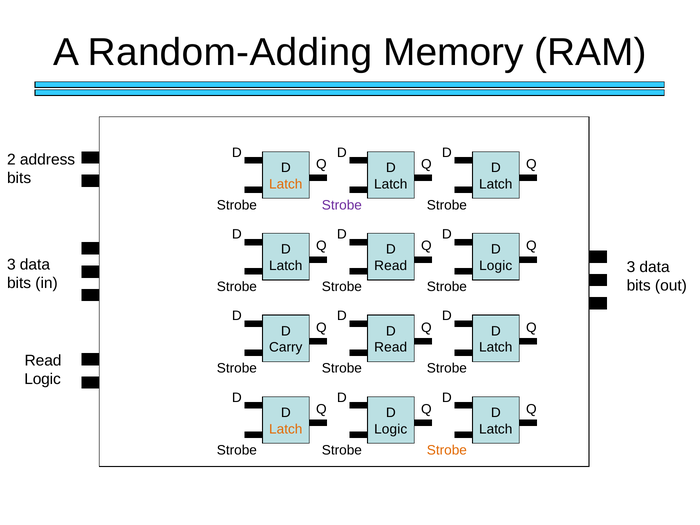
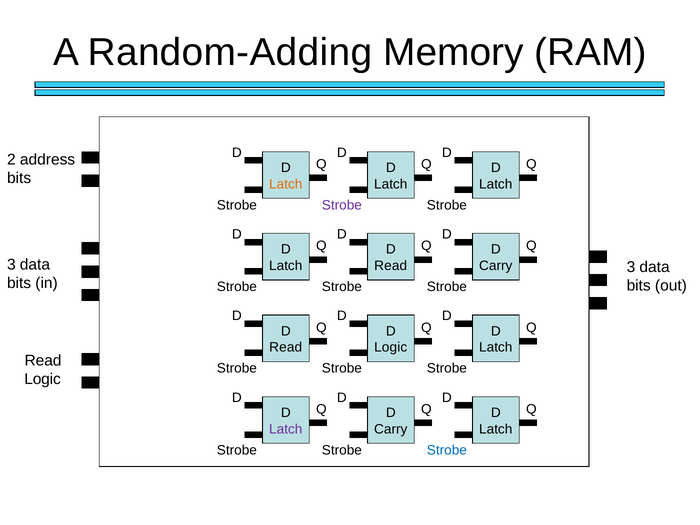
Logic: Logic -> Carry (496, 266)
Carry: Carry -> Read (286, 347)
Read: Read -> Logic (391, 347)
Latch colour: orange -> purple (286, 429)
Logic: Logic -> Carry (391, 429)
Strobe colour: orange -> blue (447, 450)
